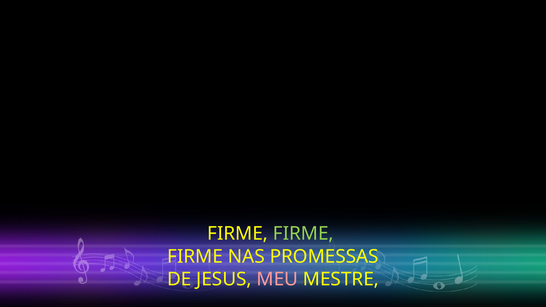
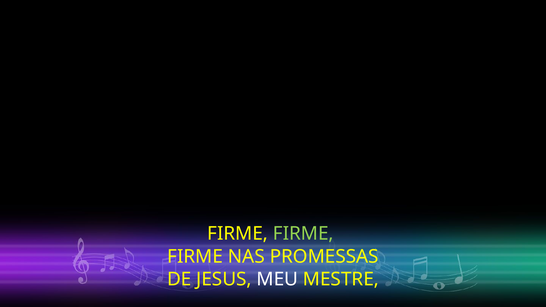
MEU colour: pink -> white (277, 279)
